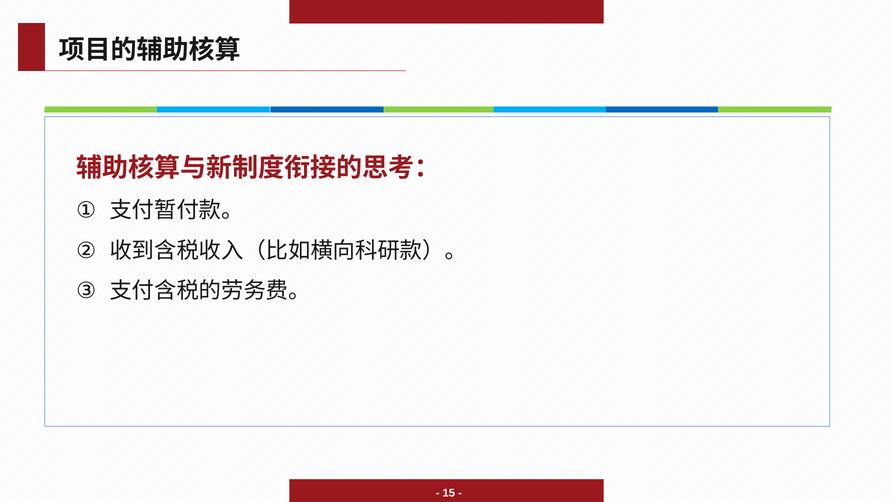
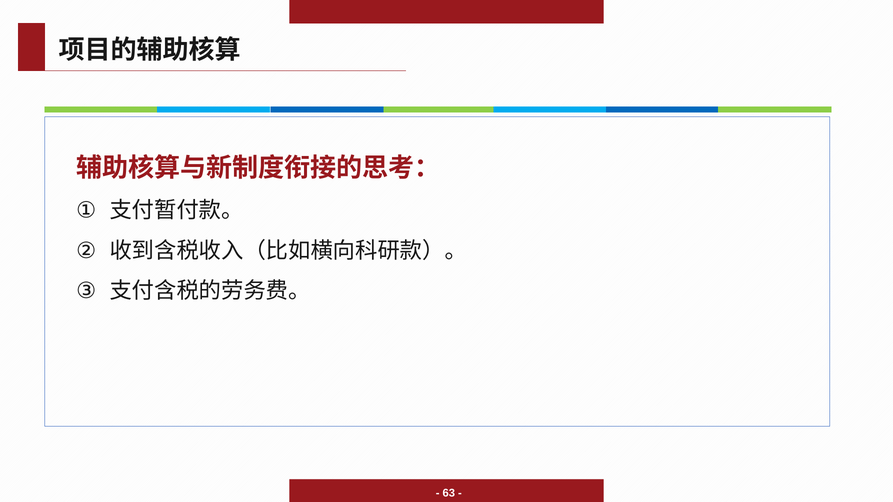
15: 15 -> 63 (449, 493)
